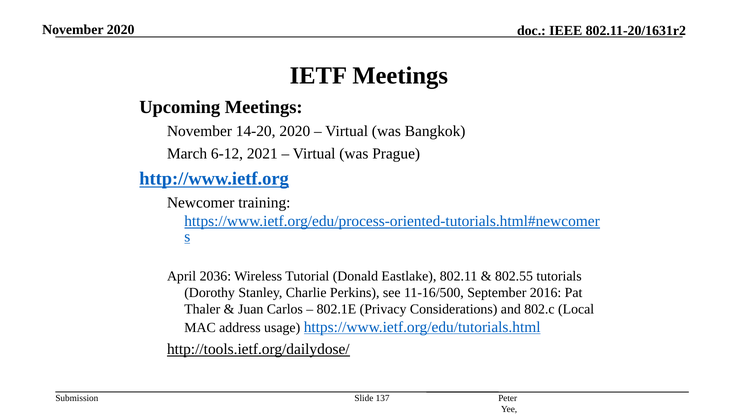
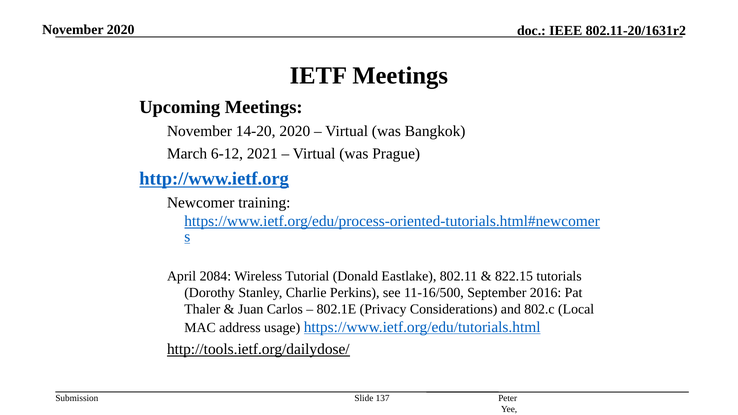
2036: 2036 -> 2084 (215, 276)
802.55: 802.55 -> 822.15 (514, 276)
